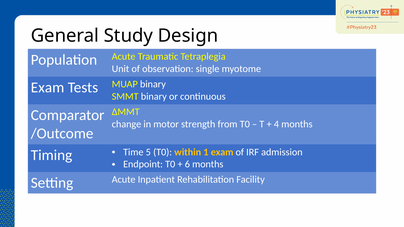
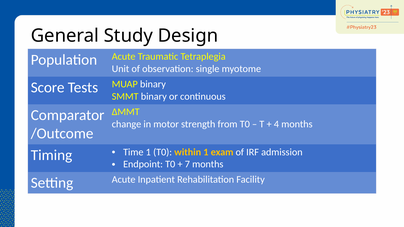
Exam: Exam -> Score (48, 88)
Time 5: 5 -> 1 (148, 152)
6: 6 -> 7 (187, 164)
